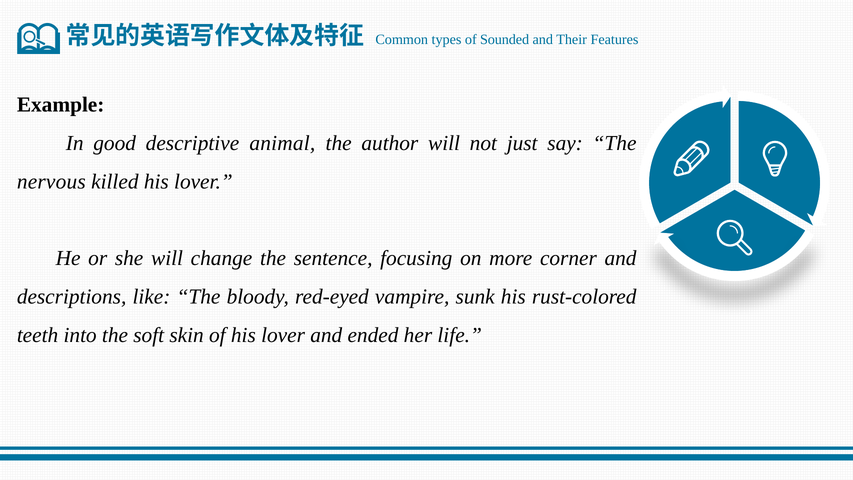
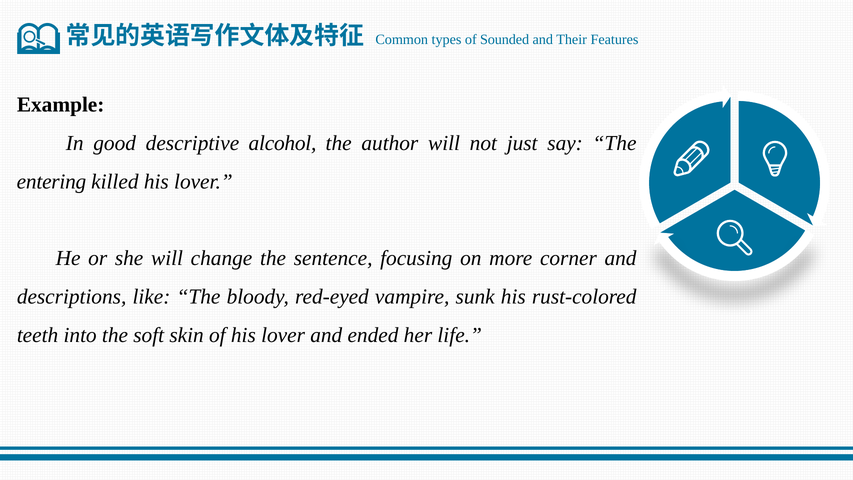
animal: animal -> alcohol (283, 143)
nervous: nervous -> entering (52, 181)
